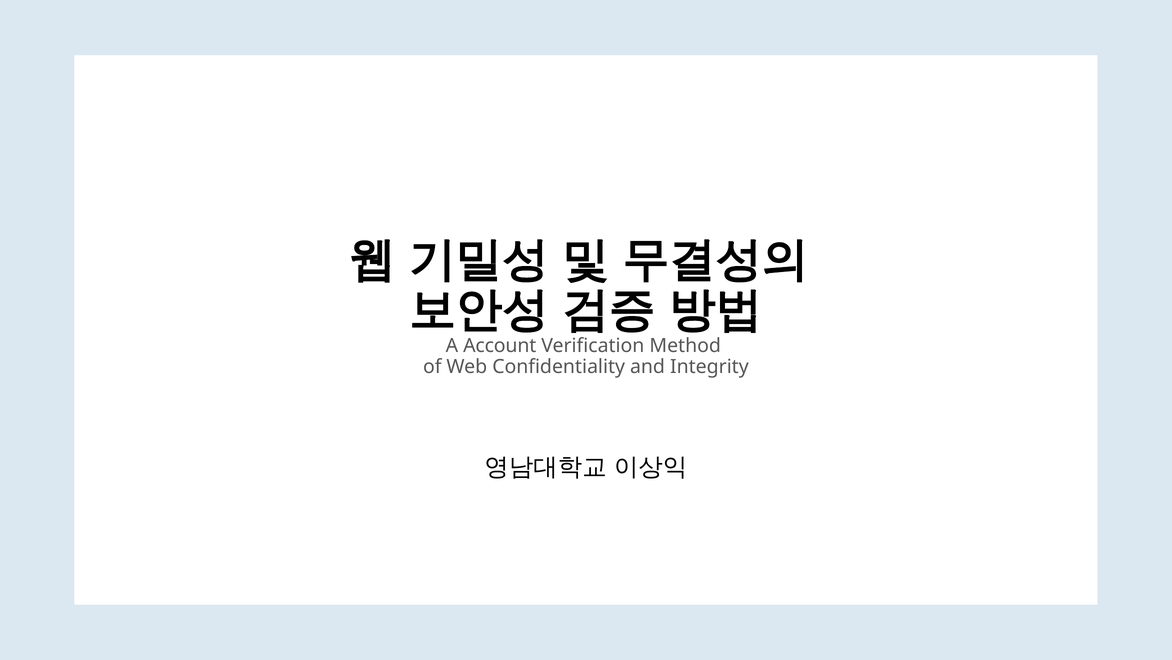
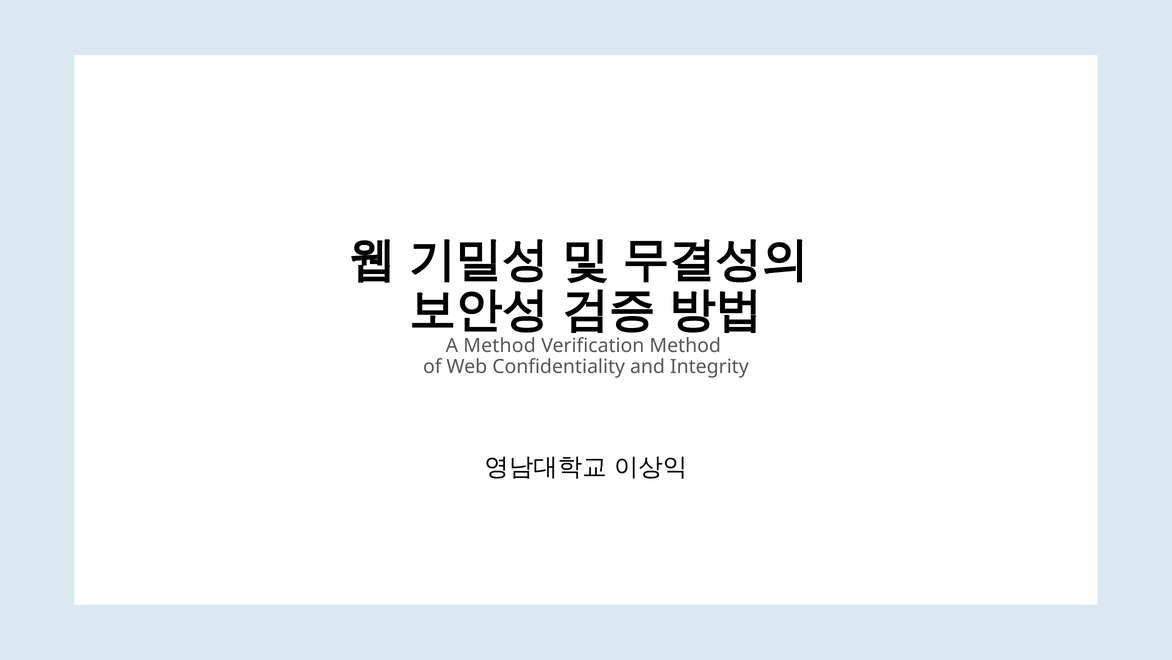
A Account: Account -> Method (500, 345)
